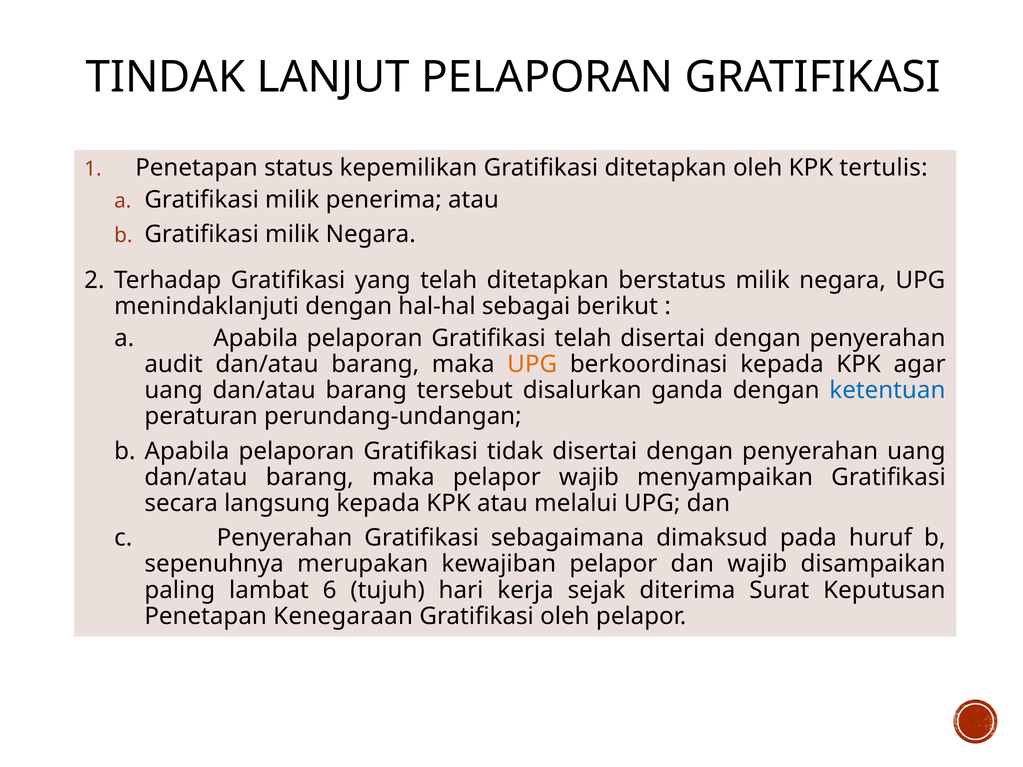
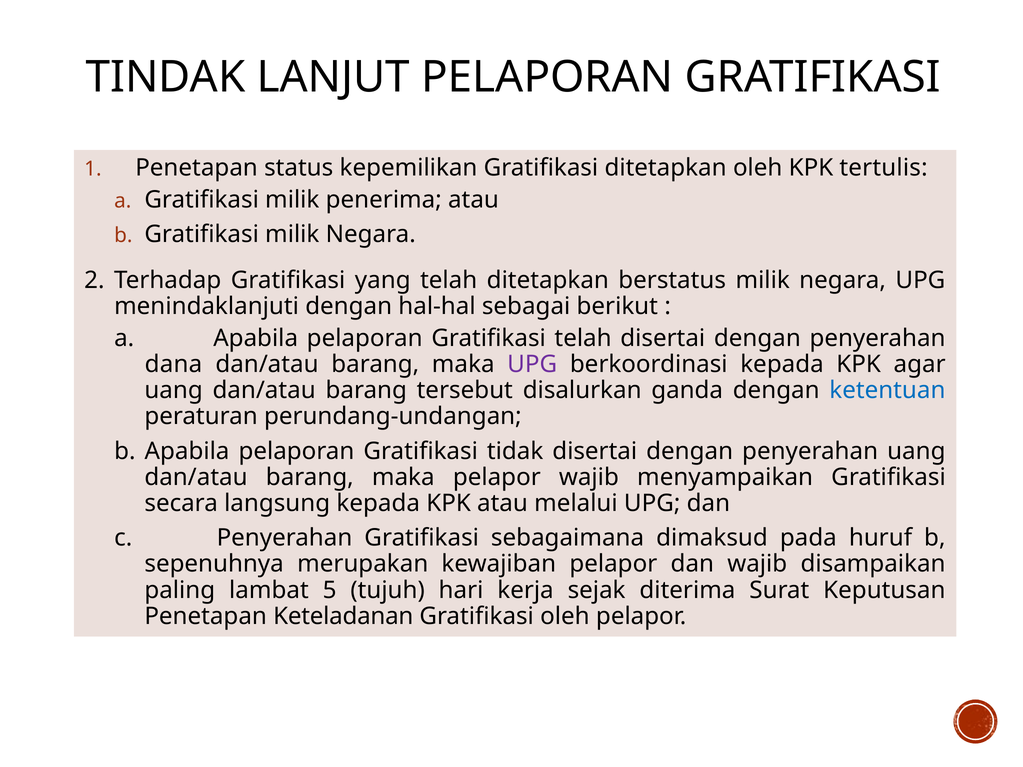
audit: audit -> dana (173, 364)
UPG colour: orange -> purple (532, 364)
6: 6 -> 5 (330, 590)
Kenegaraan: Kenegaraan -> Keteladanan (343, 616)
